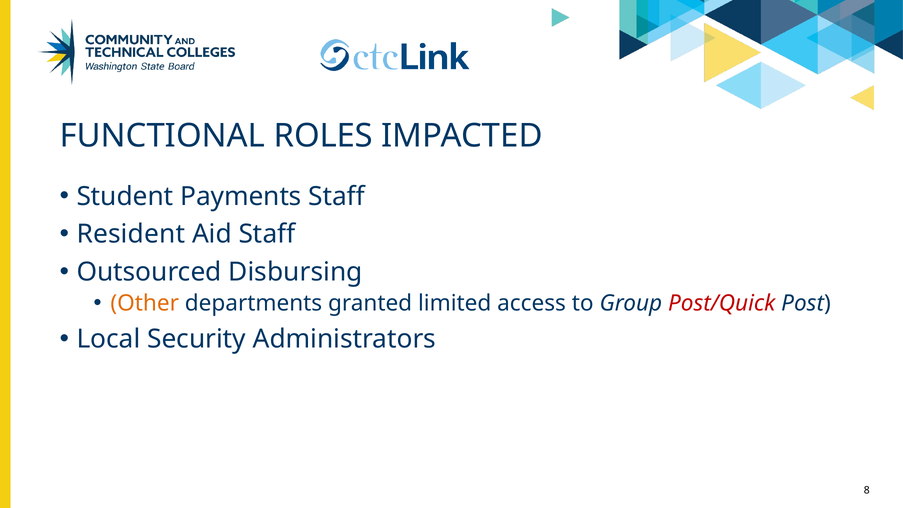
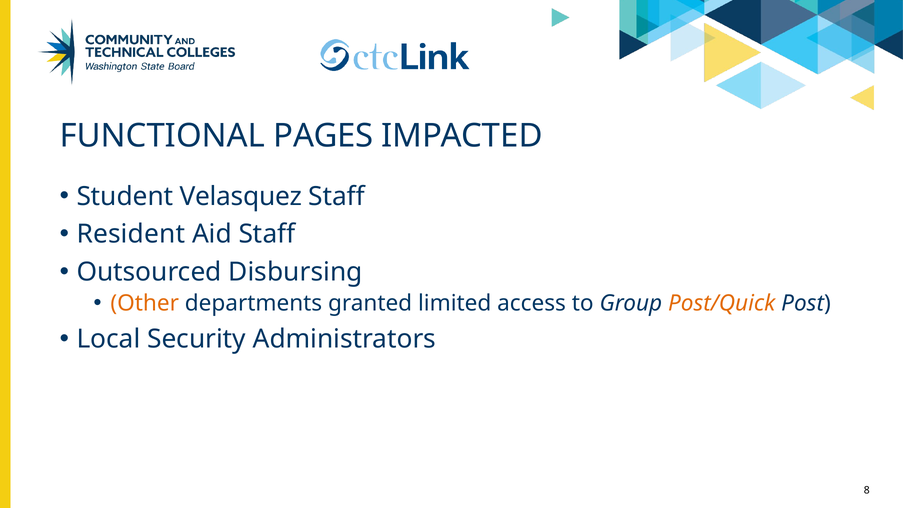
ROLES: ROLES -> PAGES (323, 136)
Payments: Payments -> Velasquez (241, 196)
Post/Quick colour: red -> orange (722, 303)
